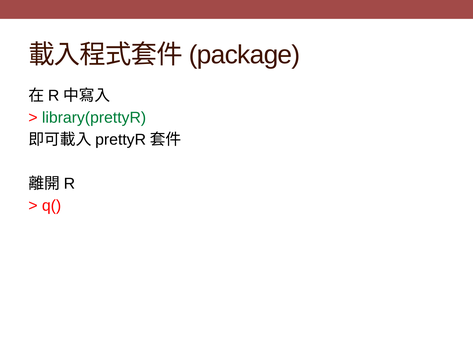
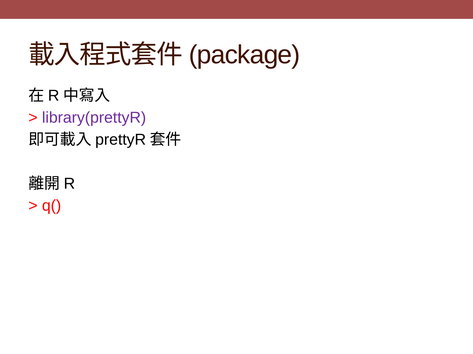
library(prettyR colour: green -> purple (94, 118)
